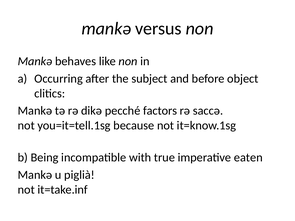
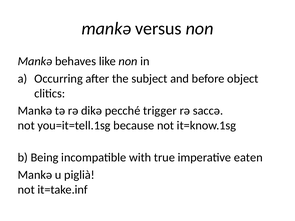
factors: factors -> trigger (160, 111)
